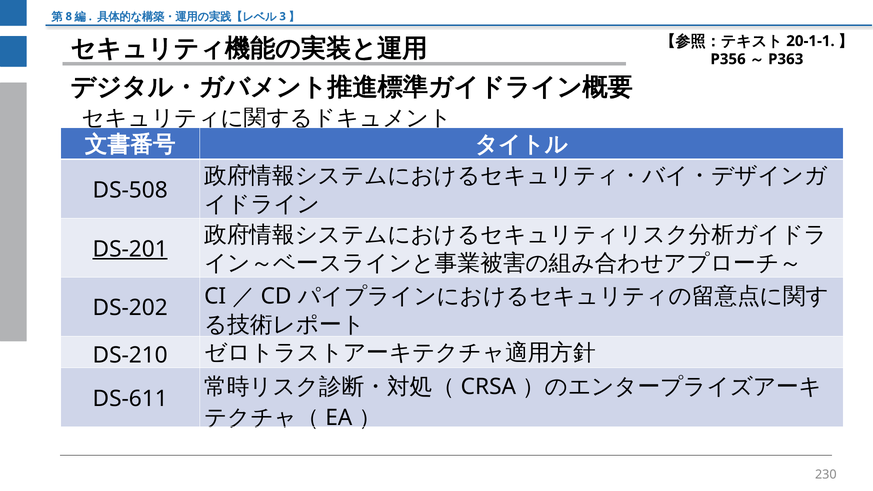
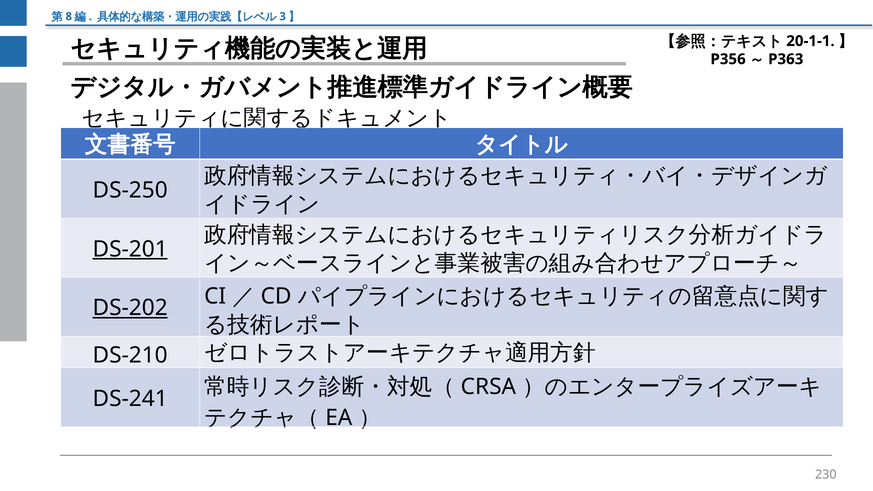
DS-508: DS-508 -> DS-250 (130, 190)
DS-202 underline: none -> present (130, 308)
DS-611: DS-611 -> DS-241 (130, 399)
